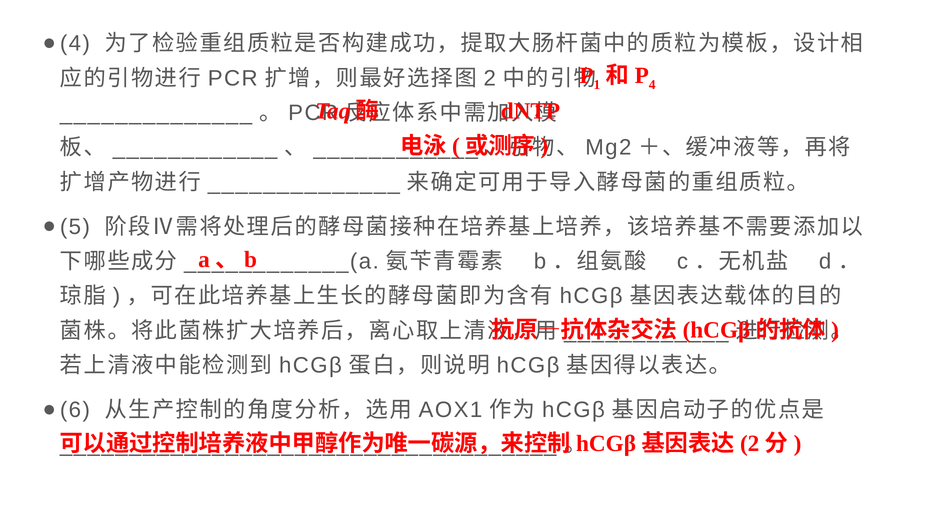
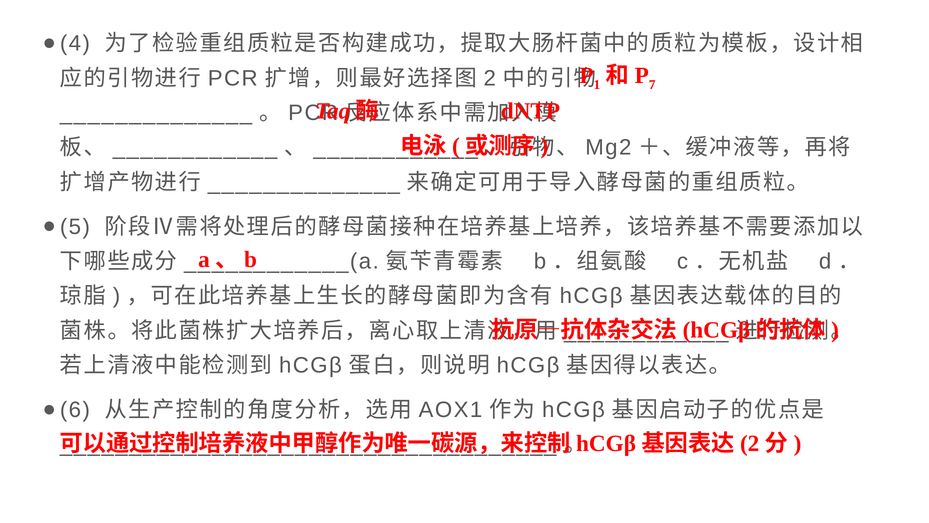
4: 4 -> 7 (652, 85)
